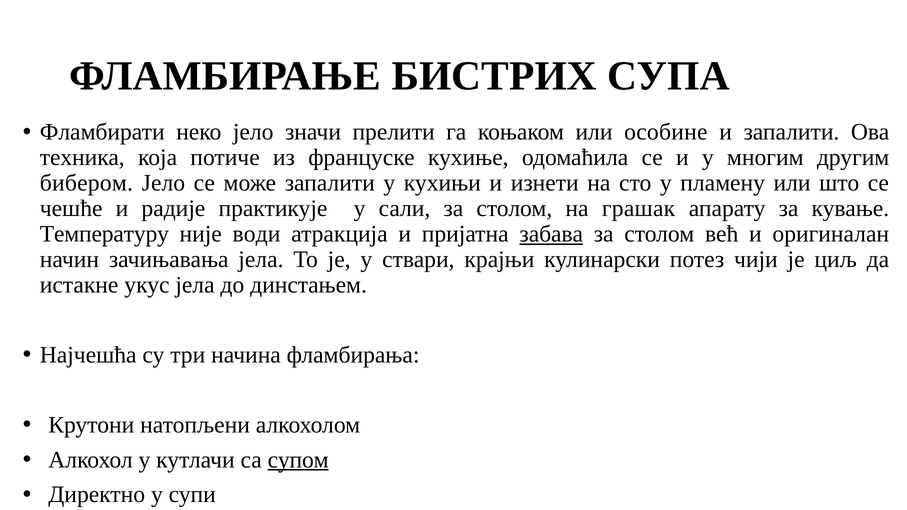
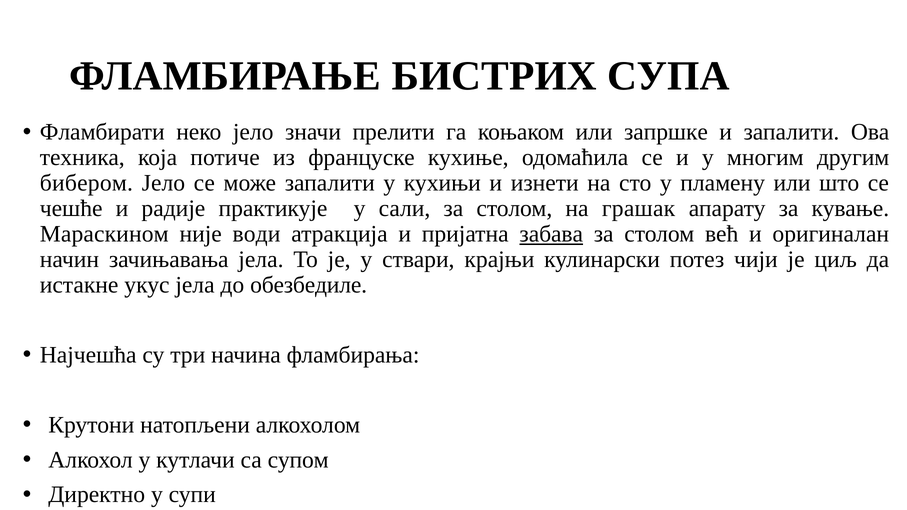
особине: особине -> запршке (666, 132)
Температуру: Температуру -> Мараскином (104, 234)
динстањем: динстањем -> обезбедиле (309, 285)
супом underline: present -> none (298, 460)
